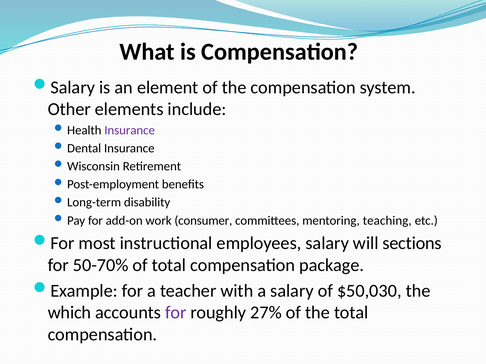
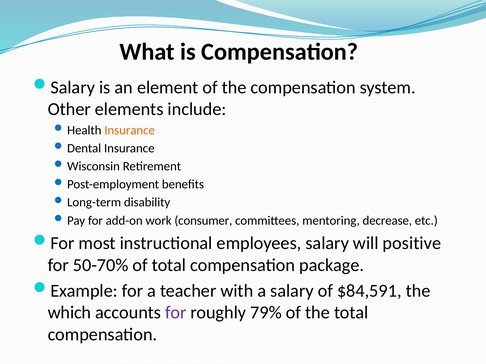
Insurance colour: purple -> orange (130, 130)
teaching: teaching -> decrease (387, 221)
sections: sections -> positive (412, 244)
$50,030: $50,030 -> $84,591 (369, 291)
27%: 27% -> 79% (266, 313)
